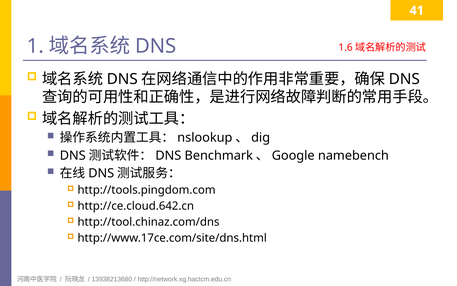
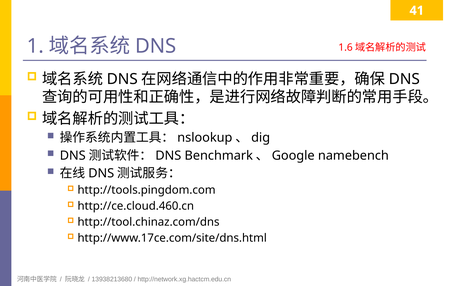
http://ce.cloud.642.cn: http://ce.cloud.642.cn -> http://ce.cloud.460.cn (136, 206)
